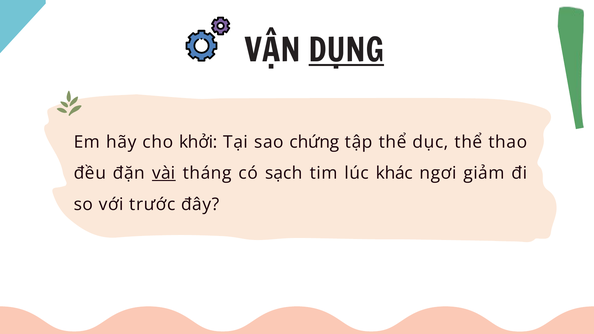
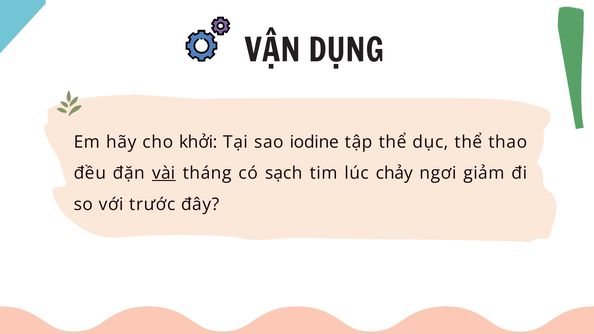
DỤNG underline: present -> none (346, 51)
chứng: chứng -> iodine (314, 142)
khác: khác -> chảy (394, 173)
